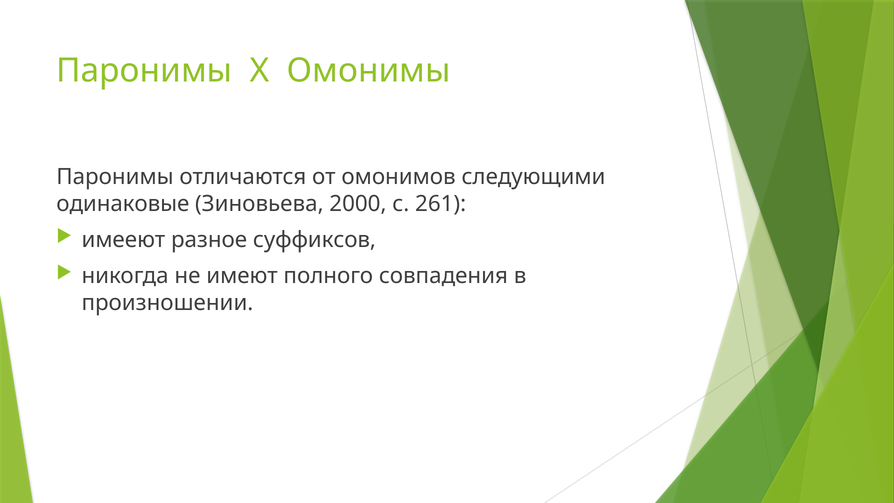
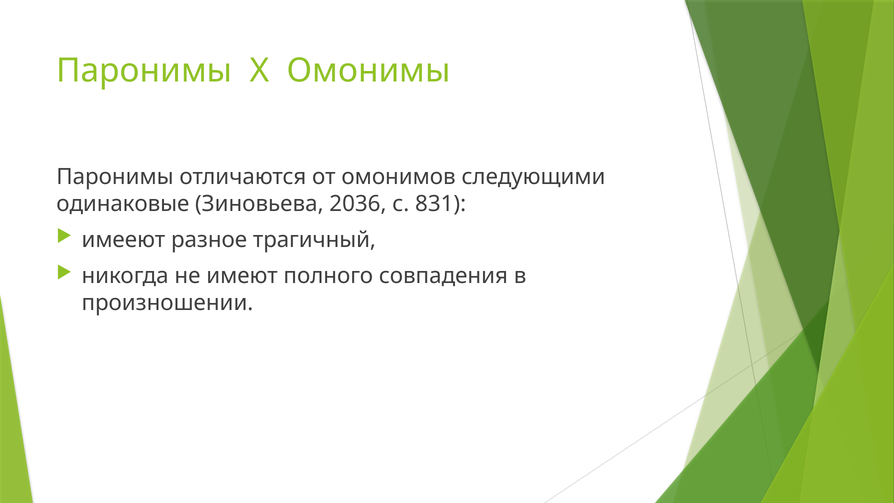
2000: 2000 -> 2036 (358, 204)
261: 261 -> 831 (441, 204)
суффиксов: суффиксов -> трагичный (314, 240)
